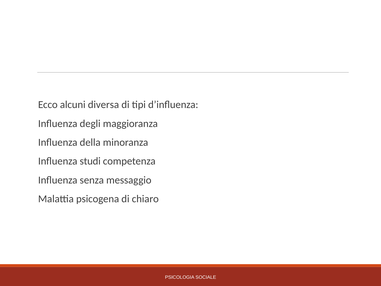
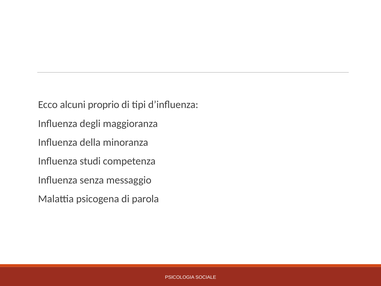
diversa: diversa -> proprio (104, 105)
chiaro: chiaro -> parola (145, 199)
